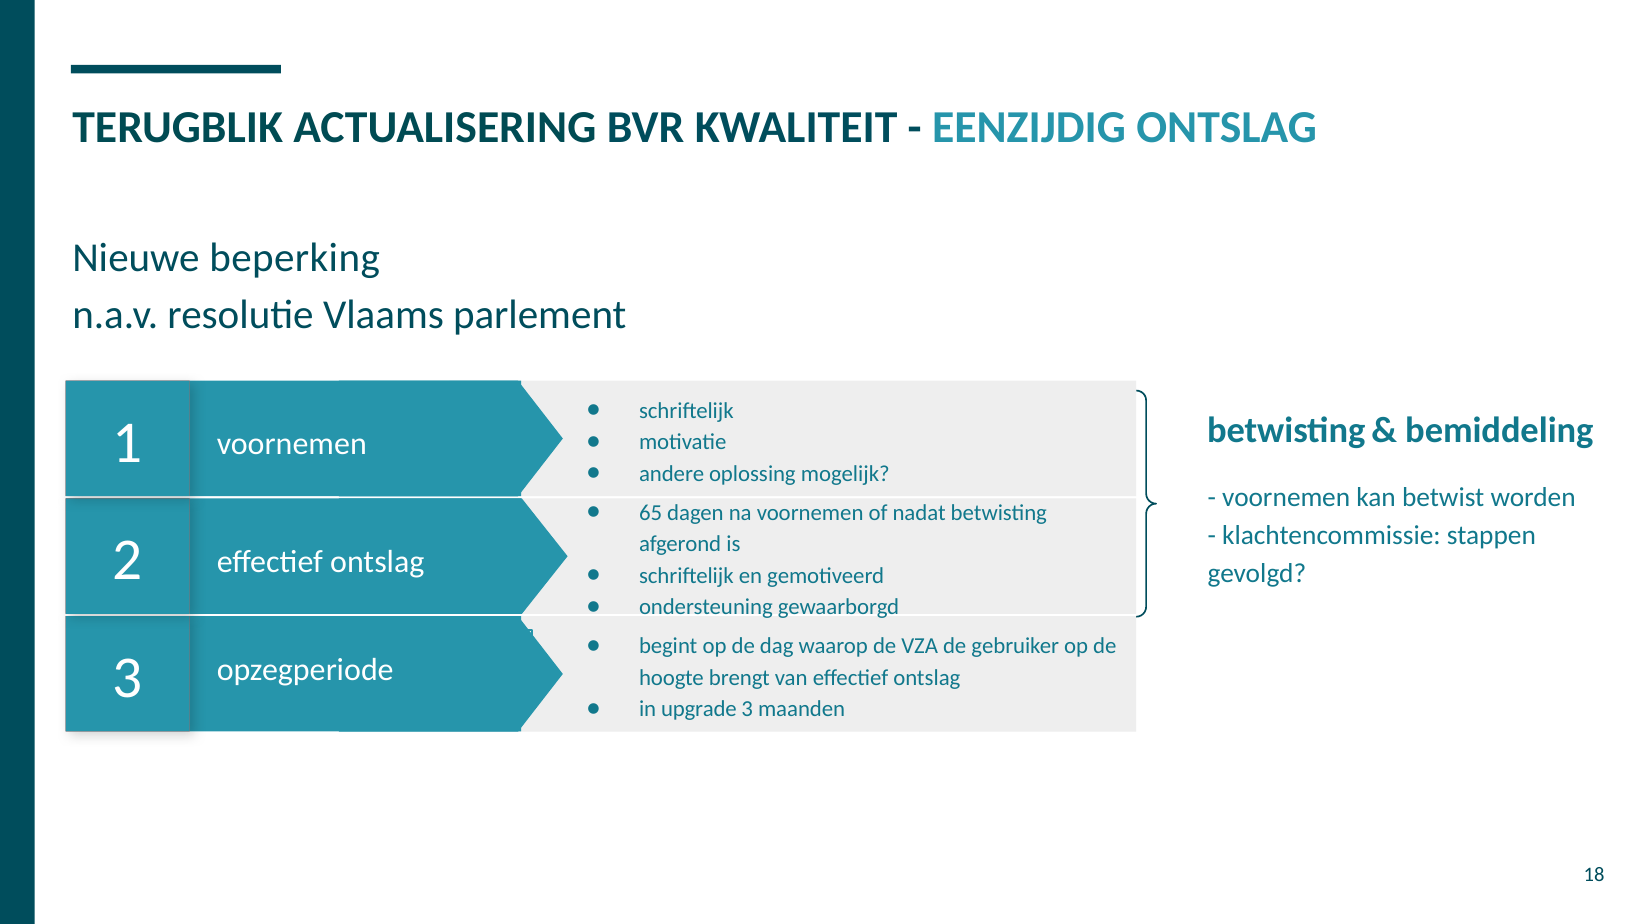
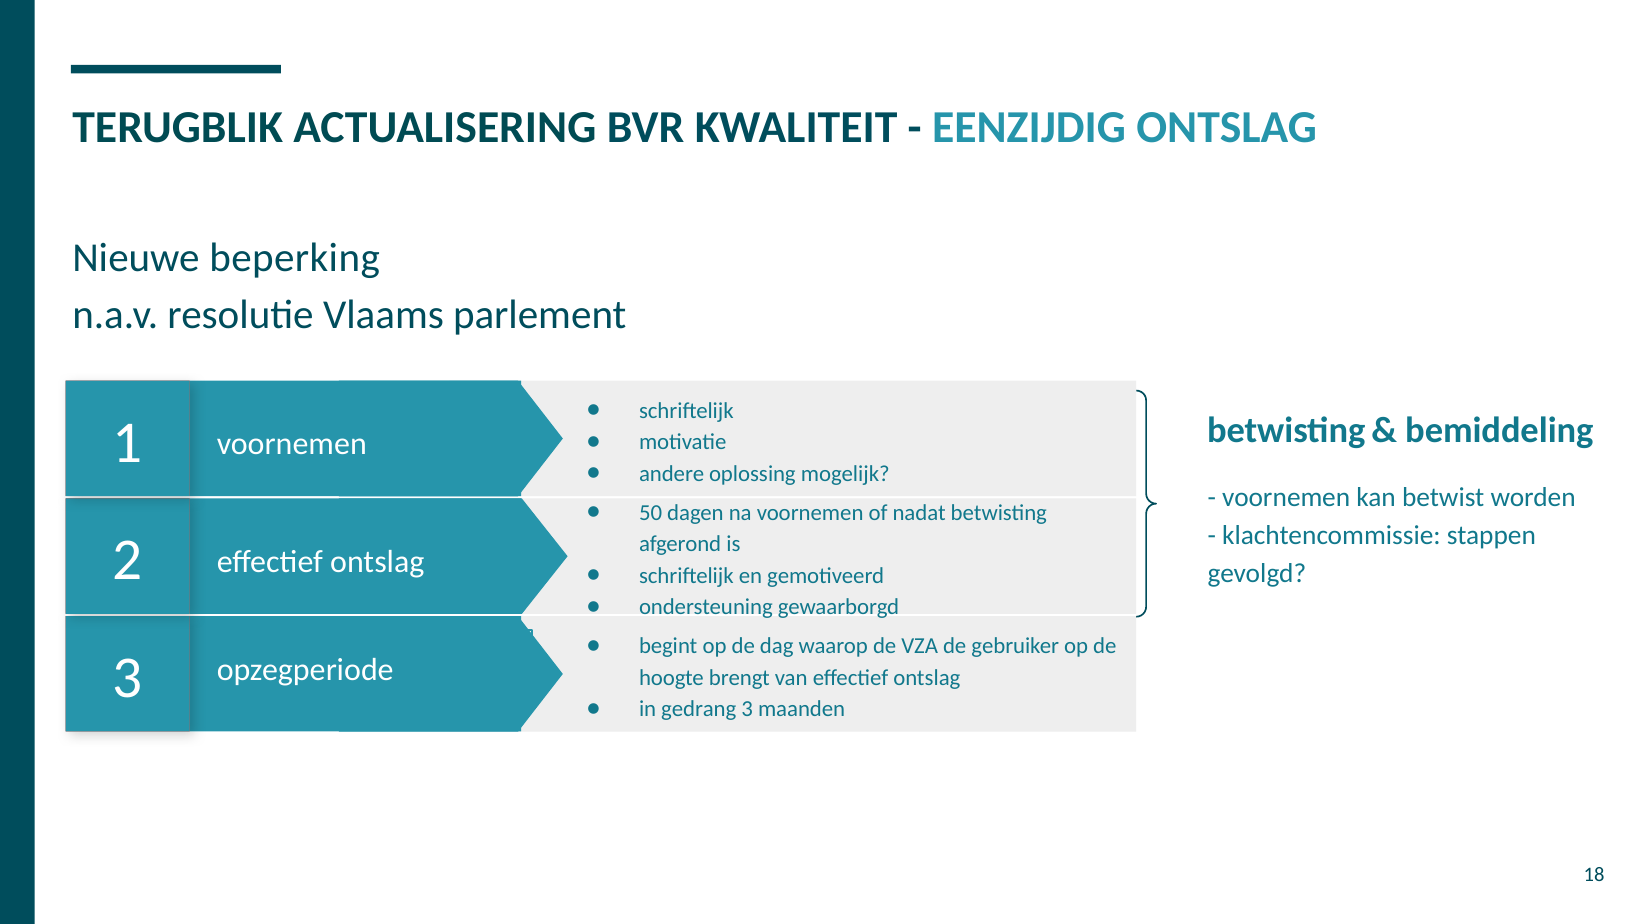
65: 65 -> 50 (651, 513)
upgrade: upgrade -> gedrang (699, 709)
